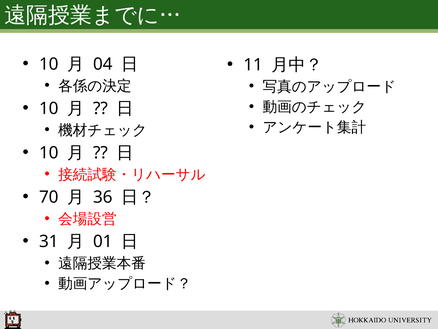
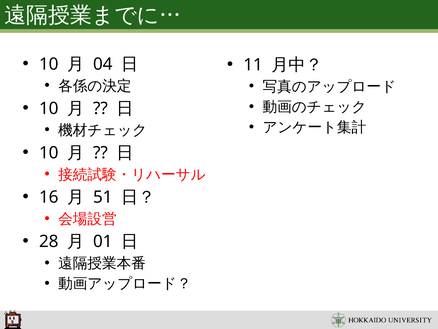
70: 70 -> 16 (49, 197)
36: 36 -> 51 (103, 197)
31: 31 -> 28 (49, 241)
